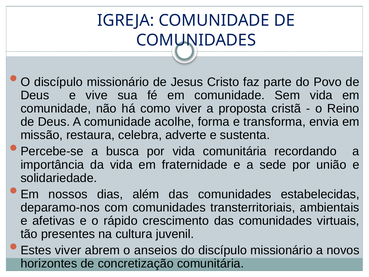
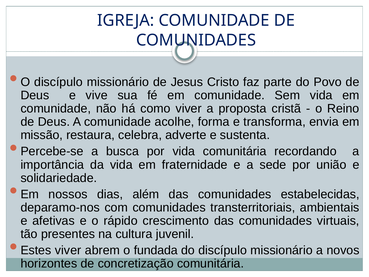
anseios: anseios -> fundada (156, 250)
